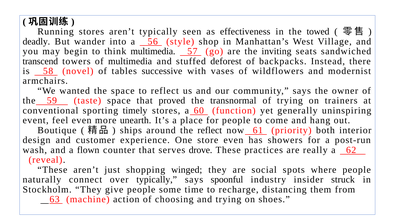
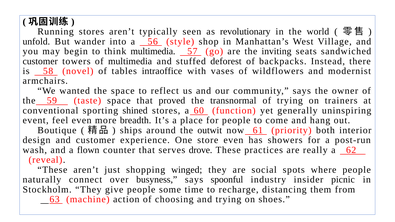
effectiveness: effectiveness -> revolutionary (245, 32)
towed: towed -> world (318, 32)
deadly: deadly -> unfold (36, 41)
transcend: transcend -> customer (40, 61)
successive: successive -> intraoffice (162, 71)
timely: timely -> shined (135, 111)
unearth: unearth -> breadth (136, 120)
the reflect: reflect -> outwit (210, 130)
over typically: typically -> busyness (157, 180)
struck: struck -> picnic (343, 180)
